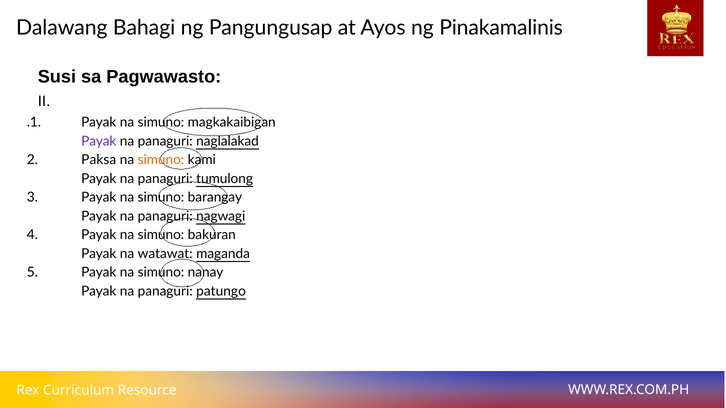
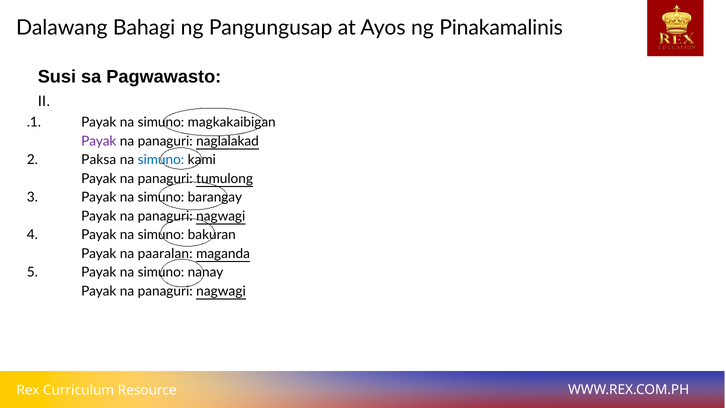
simuno colour: orange -> blue (161, 160)
watawat: watawat -> paaralan (165, 254)
patungo: patungo -> nagwagi (221, 291)
